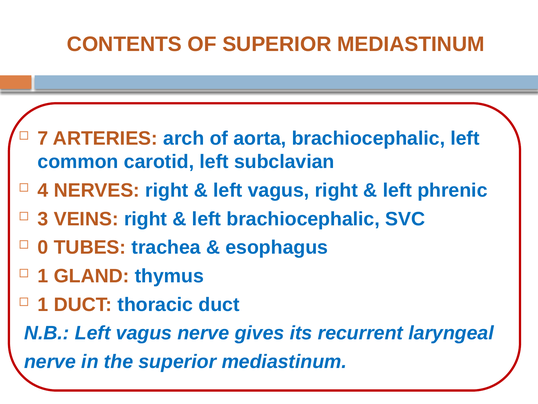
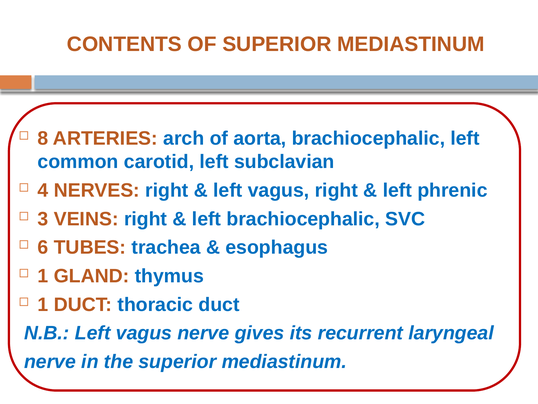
7: 7 -> 8 (43, 138)
0: 0 -> 6 (43, 247)
